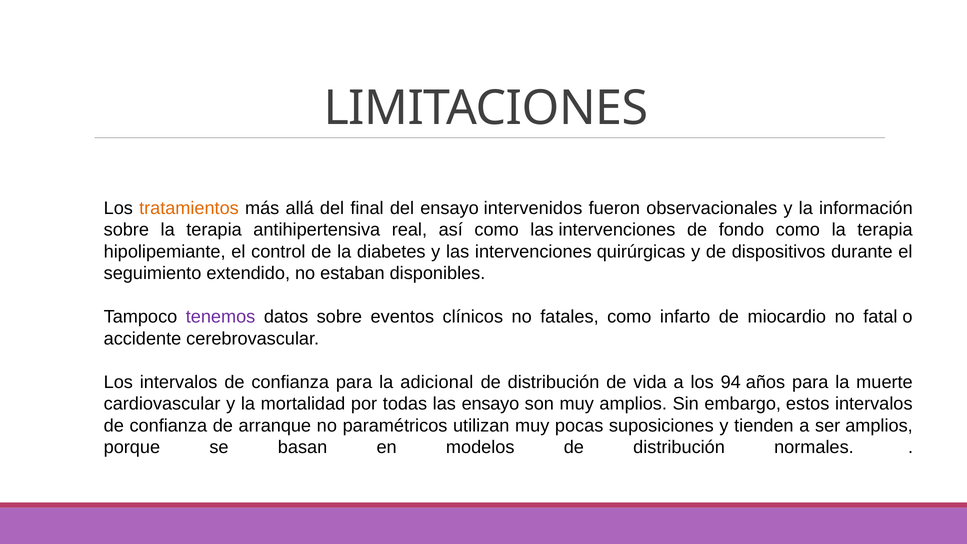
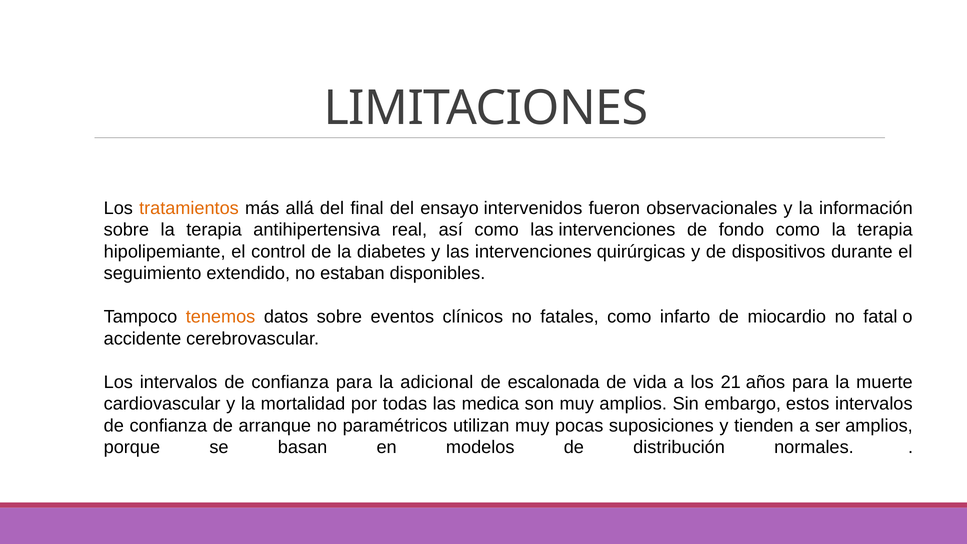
tenemos colour: purple -> orange (221, 317)
distribución: distribución -> escalonada (554, 382)
94: 94 -> 21 (731, 382)
las ensayo: ensayo -> medica (490, 404)
